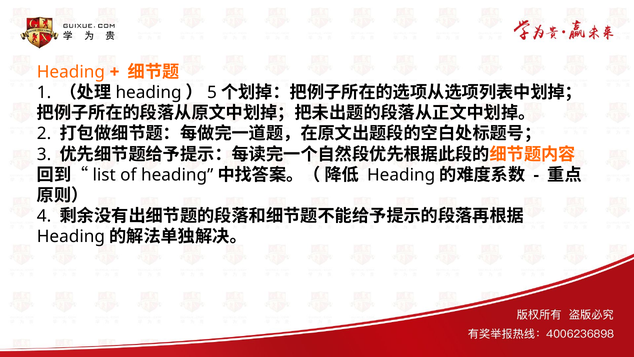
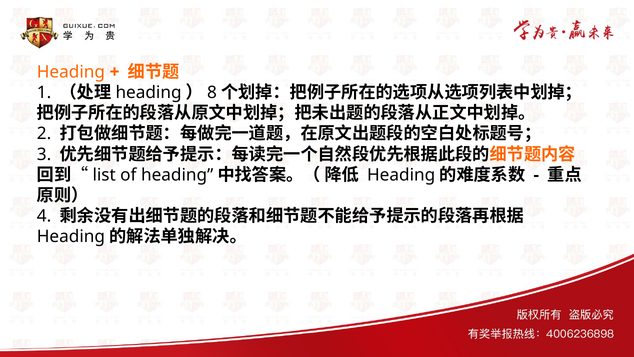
5: 5 -> 8 (212, 92)
